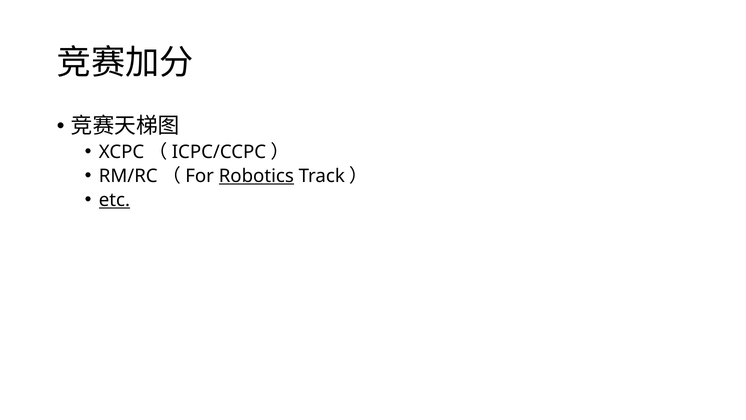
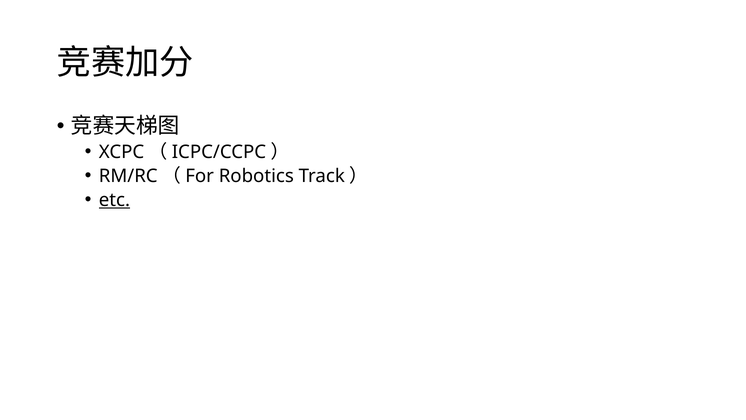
Robotics underline: present -> none (256, 176)
